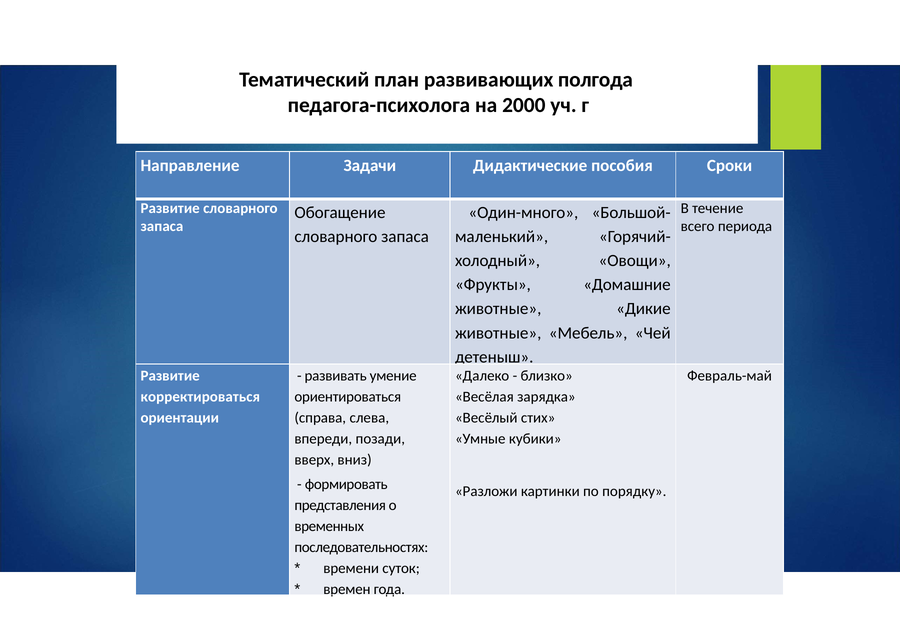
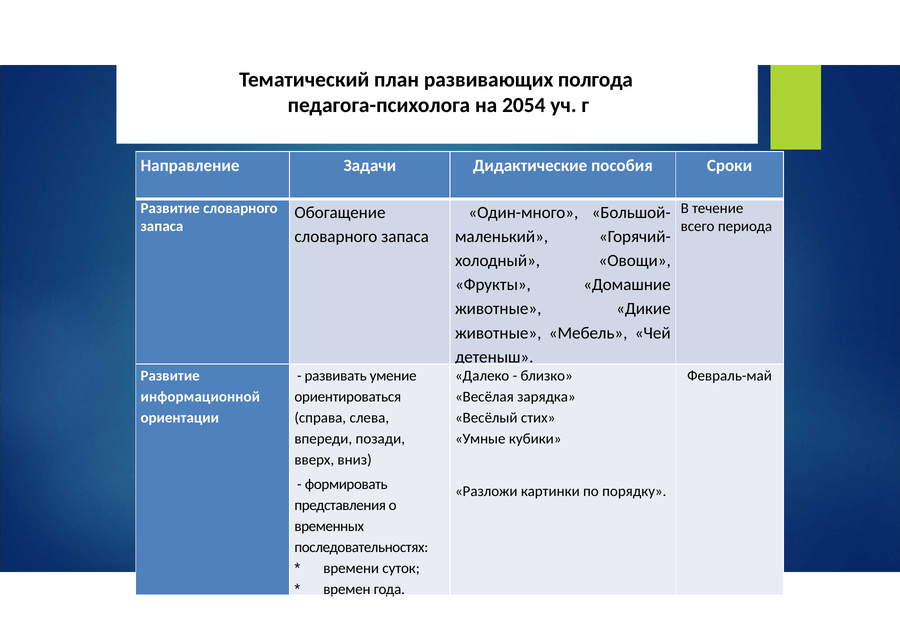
2000: 2000 -> 2054 (524, 105)
корректироваться: корректироваться -> информационной (200, 397)
